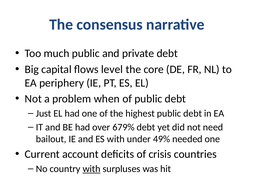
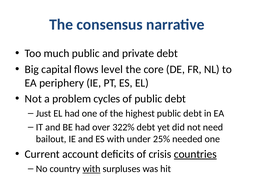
when: when -> cycles (107, 98)
679%: 679% -> 322% (123, 127)
49%: 49% -> 25% (162, 139)
countries underline: none -> present (195, 154)
